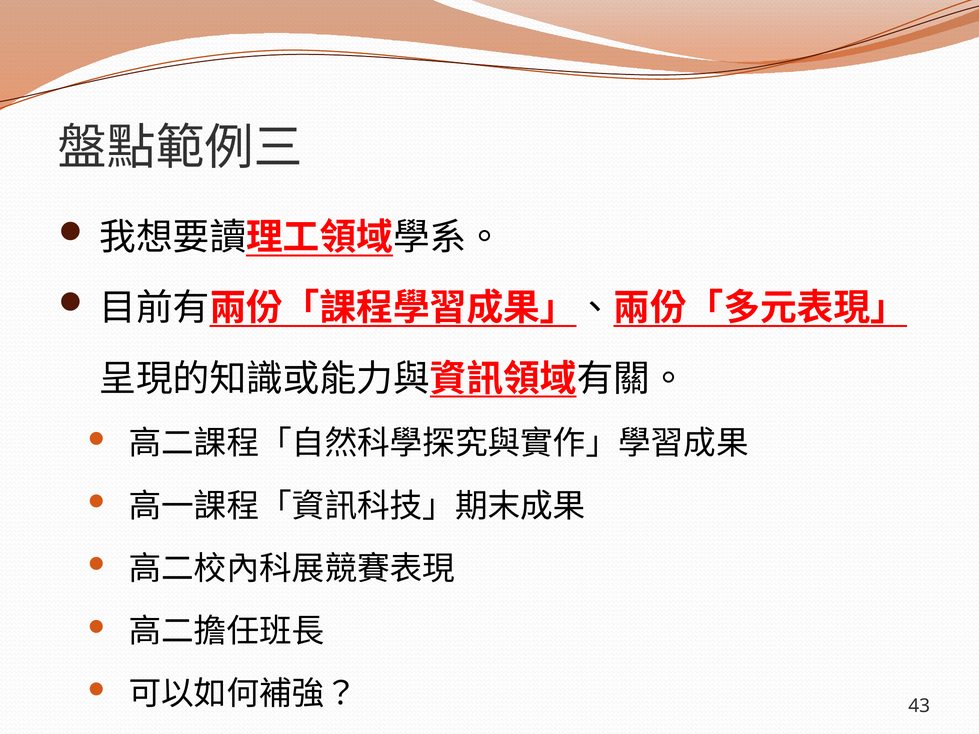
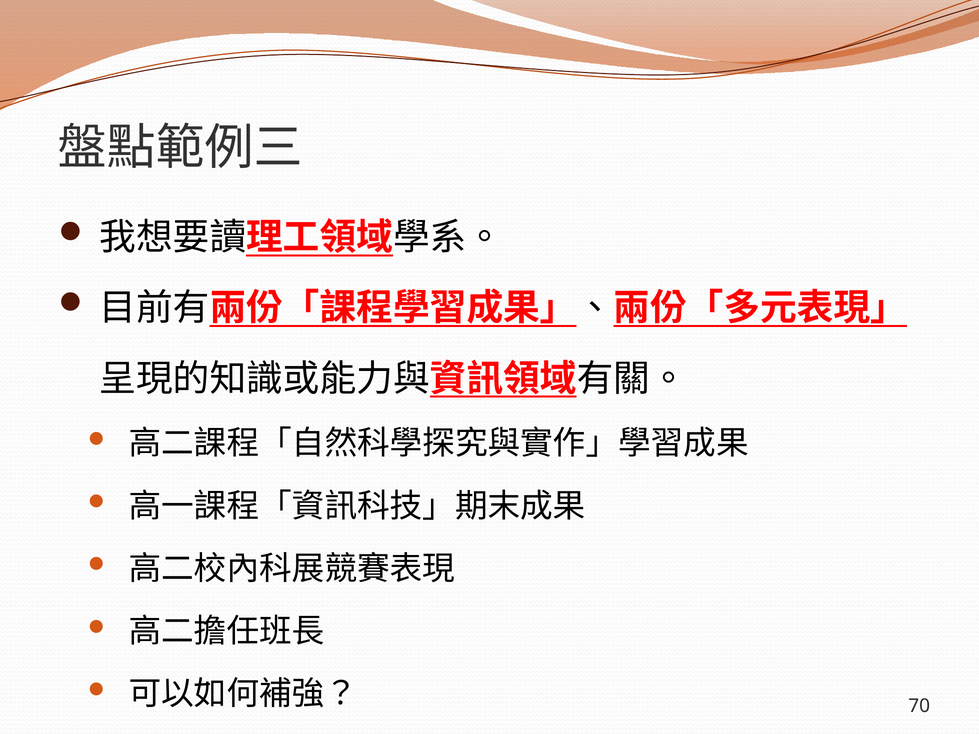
43: 43 -> 70 (919, 706)
